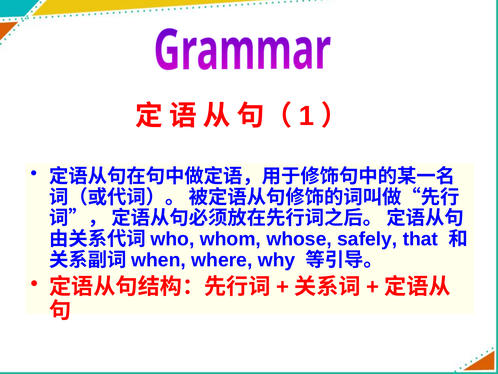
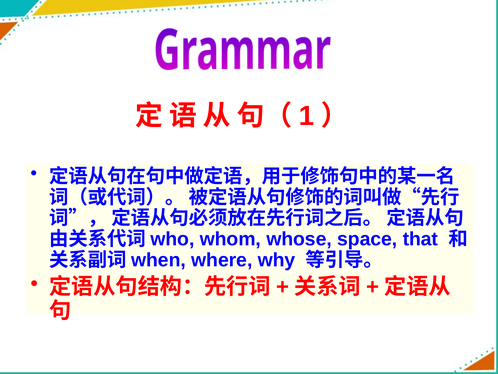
safely: safely -> space (367, 239)
